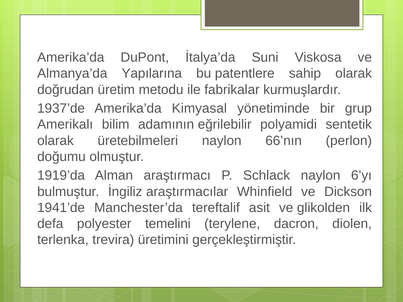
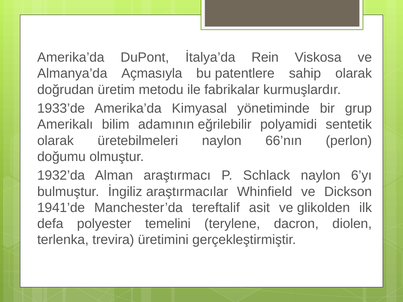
Suni: Suni -> Rein (265, 57)
Yapılarına: Yapılarına -> Açmasıyla (152, 74)
1937’de: 1937’de -> 1933’de (61, 108)
1919’da: 1919’da -> 1932’da (61, 176)
